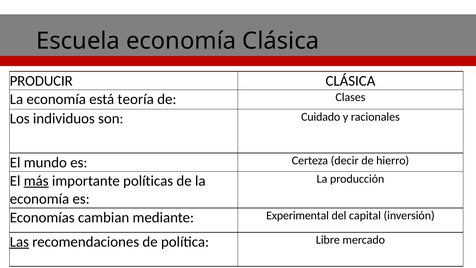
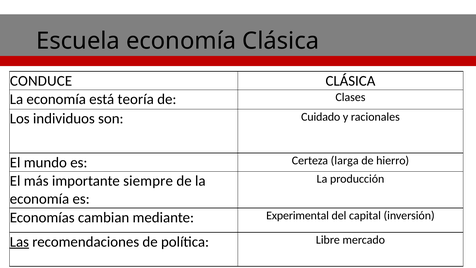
PRODUCIR: PRODUCIR -> CONDUCE (41, 81)
decir: decir -> larga (345, 160)
más underline: present -> none (36, 181)
políticas: políticas -> siempre (148, 181)
